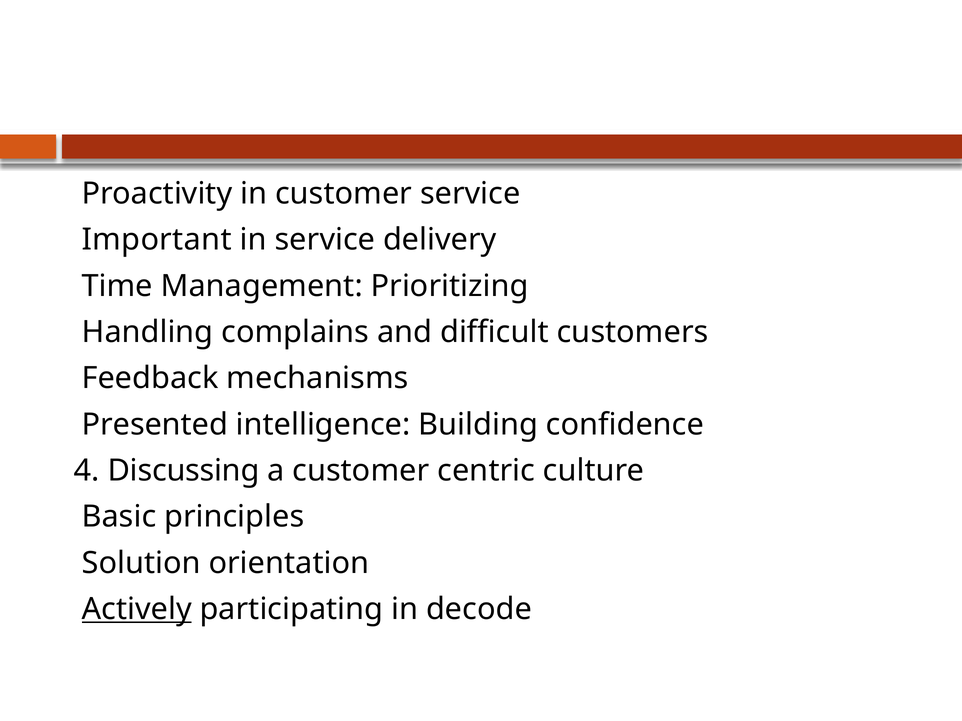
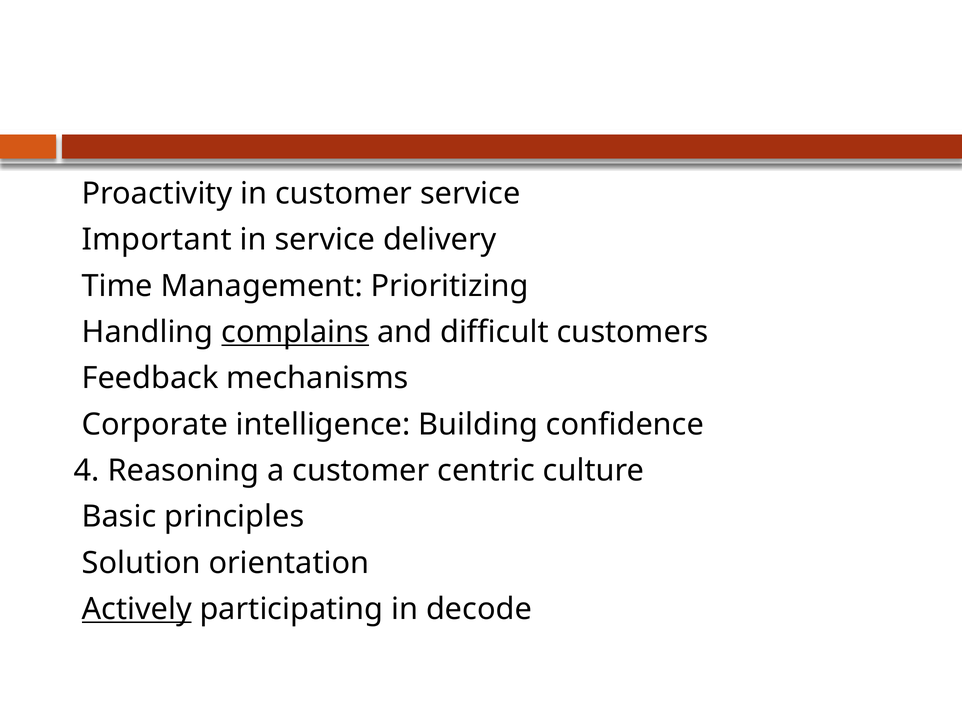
complains underline: none -> present (295, 332)
Presented: Presented -> Corporate (155, 425)
Discussing: Discussing -> Reasoning (184, 471)
